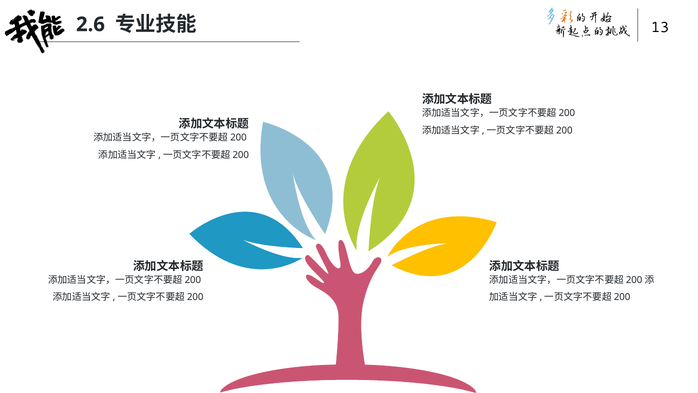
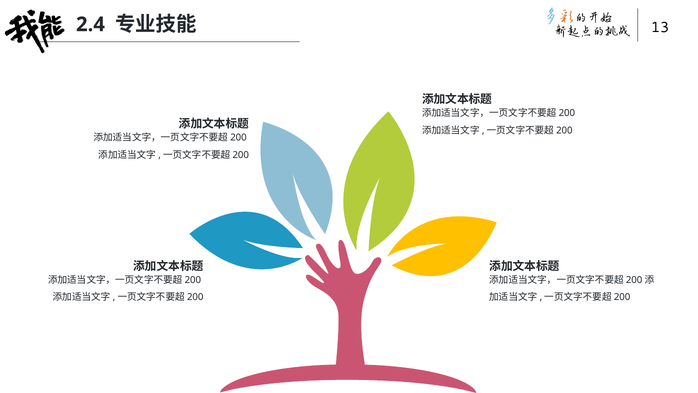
2.6: 2.6 -> 2.4 (90, 24)
